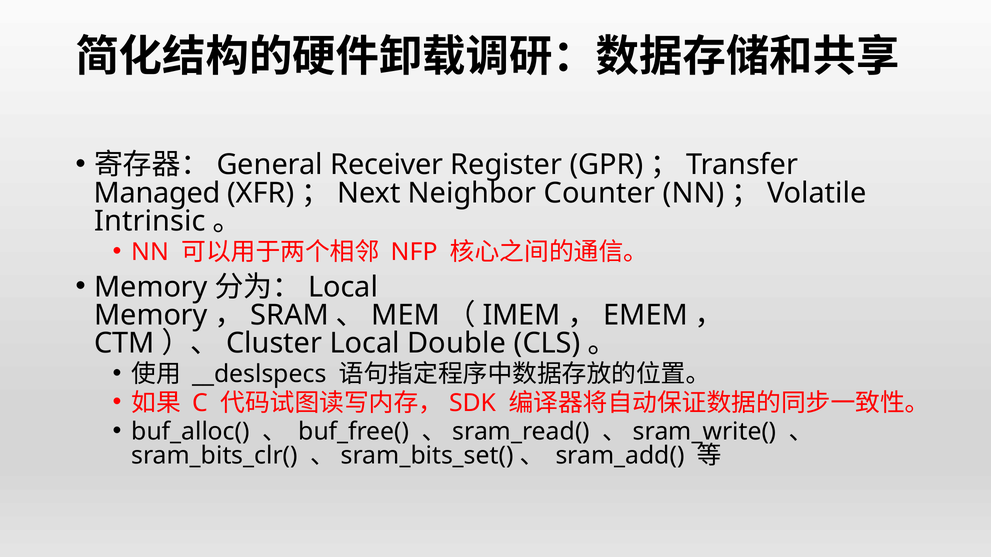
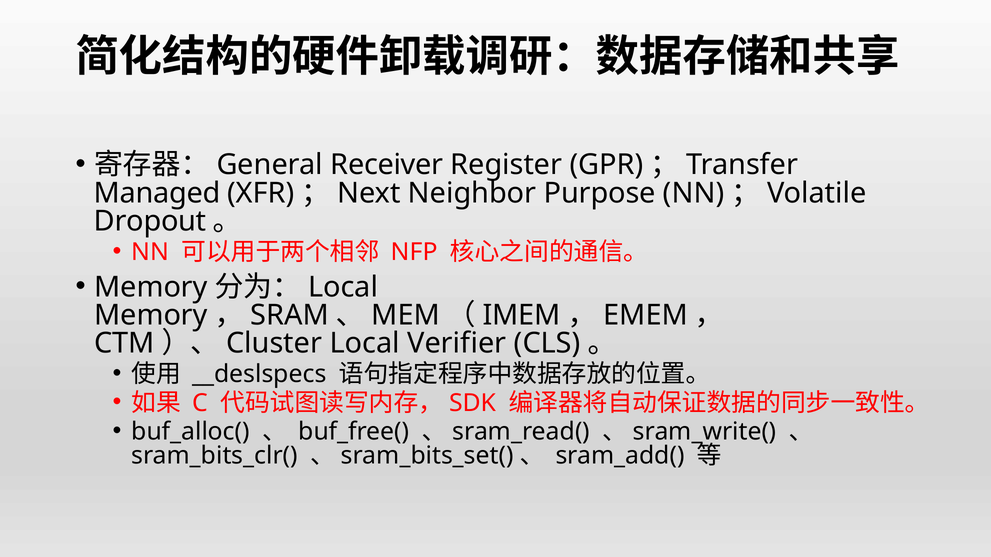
Counter: Counter -> Purpose (600, 193)
Intrinsic: Intrinsic -> Dropout (150, 221)
Double: Double -> Verifier (457, 344)
